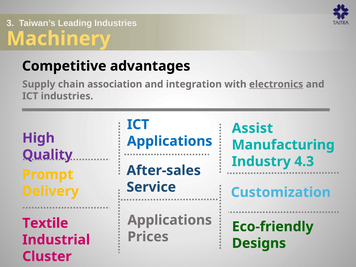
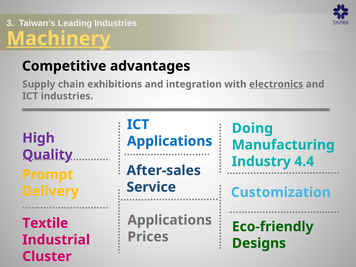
Machinery underline: none -> present (59, 39)
association: association -> exhibitions (115, 84)
Assist: Assist -> Doing (252, 128)
4.3: 4.3 -> 4.4 (304, 162)
